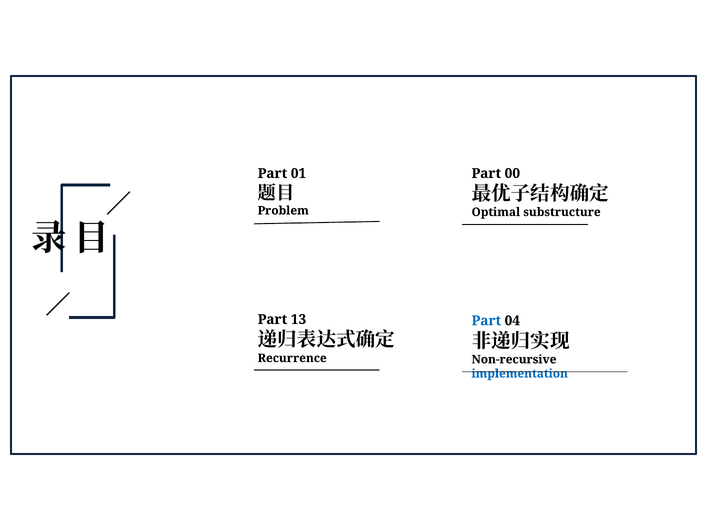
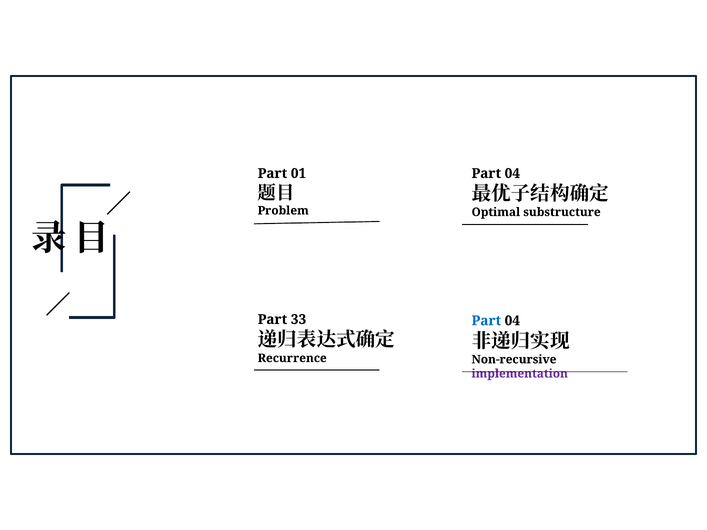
00: 00 -> 04 (512, 173)
13: 13 -> 33 (299, 320)
implementation colour: blue -> purple (520, 374)
